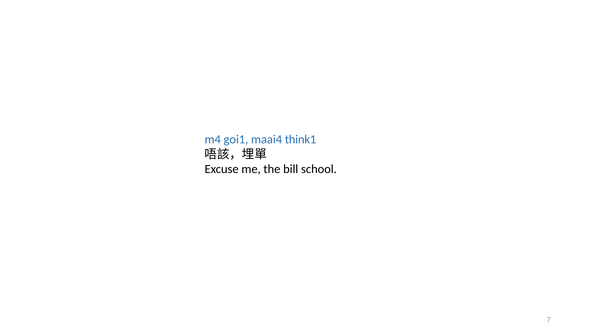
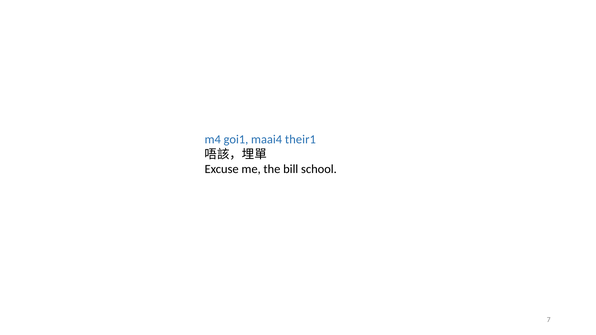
think1: think1 -> their1 (300, 139)
